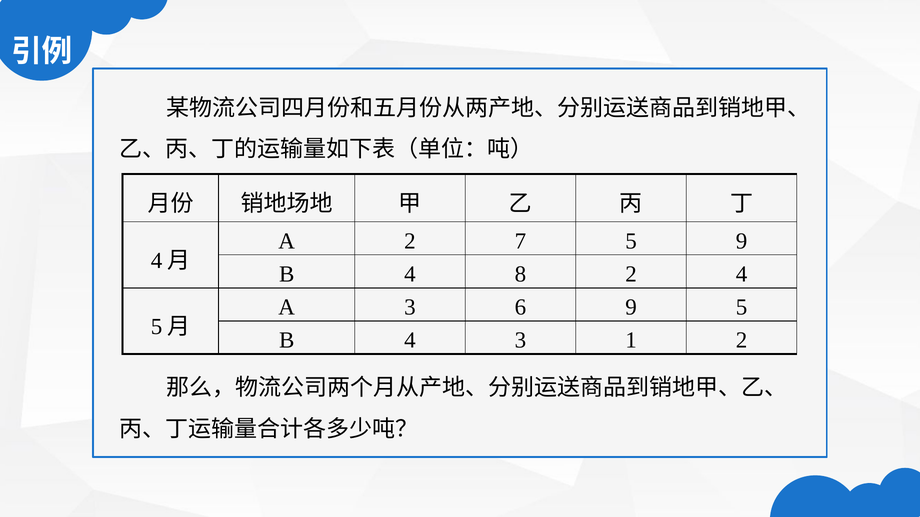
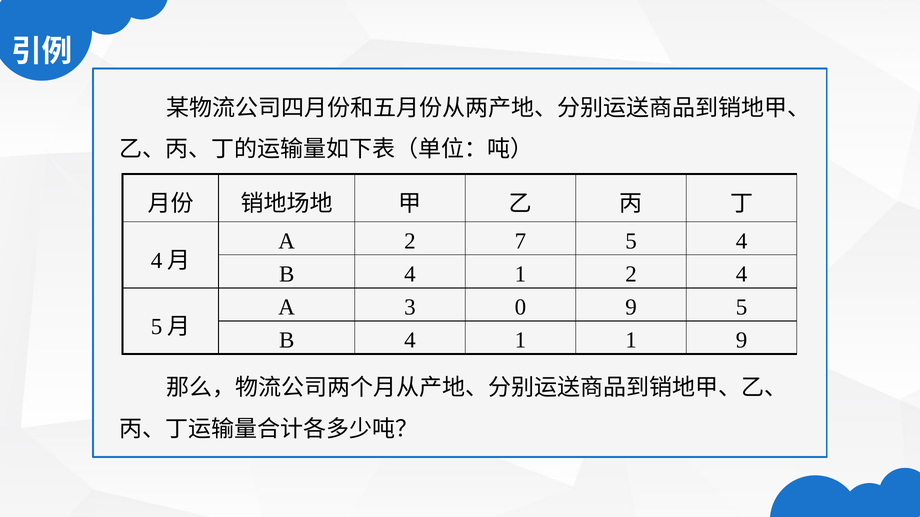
5 9: 9 -> 4 (742, 241)
8: 8 -> 1 (520, 274)
6: 6 -> 0 (520, 307)
3: 3 -> 1 (520, 341)
1 2: 2 -> 9 (742, 341)
